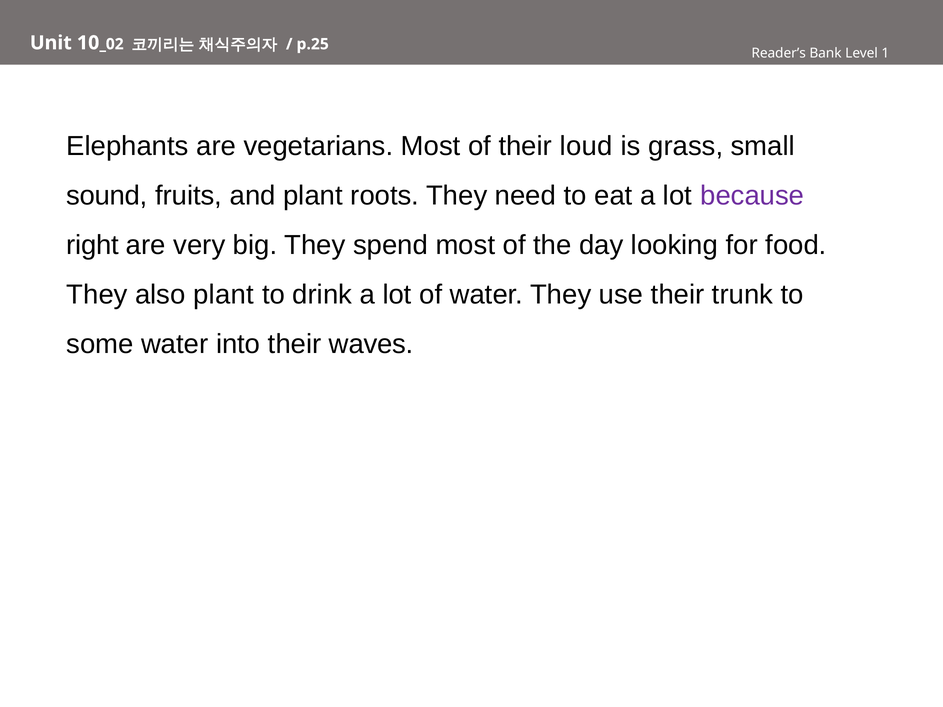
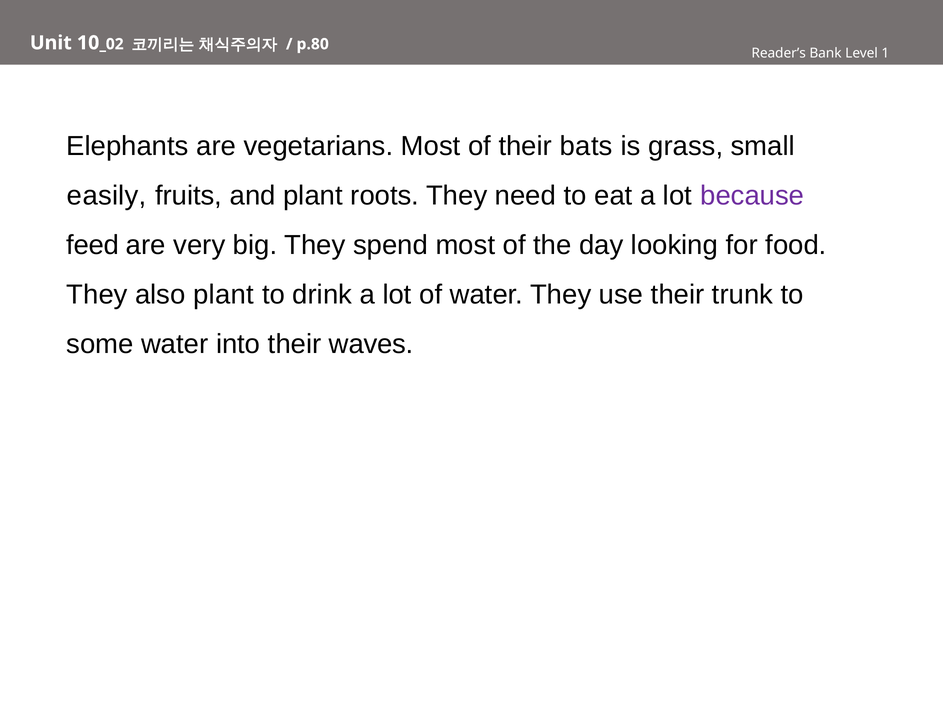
p.25: p.25 -> p.80 (313, 44)
loud: loud -> bats (586, 146)
sound: sound -> easily (107, 196)
right: right -> feed (93, 245)
